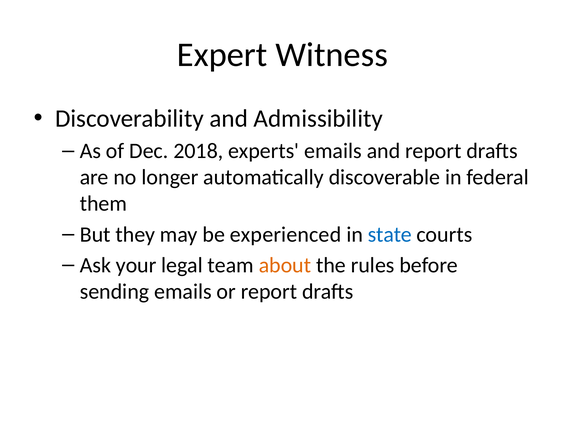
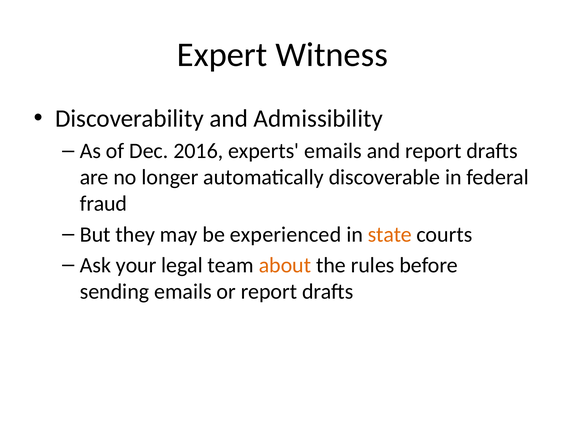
2018: 2018 -> 2016 (198, 151)
them: them -> fraud (103, 204)
state colour: blue -> orange (390, 234)
